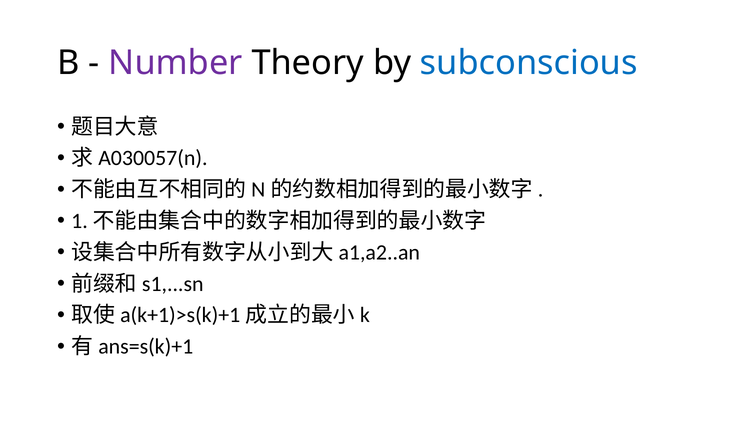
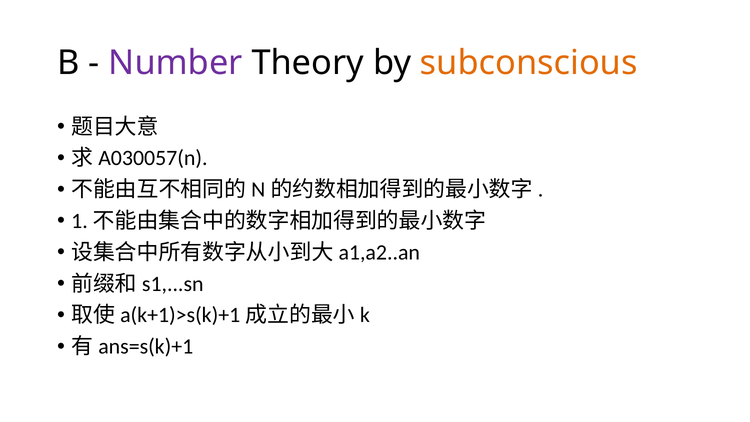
subconscious colour: blue -> orange (529, 63)
